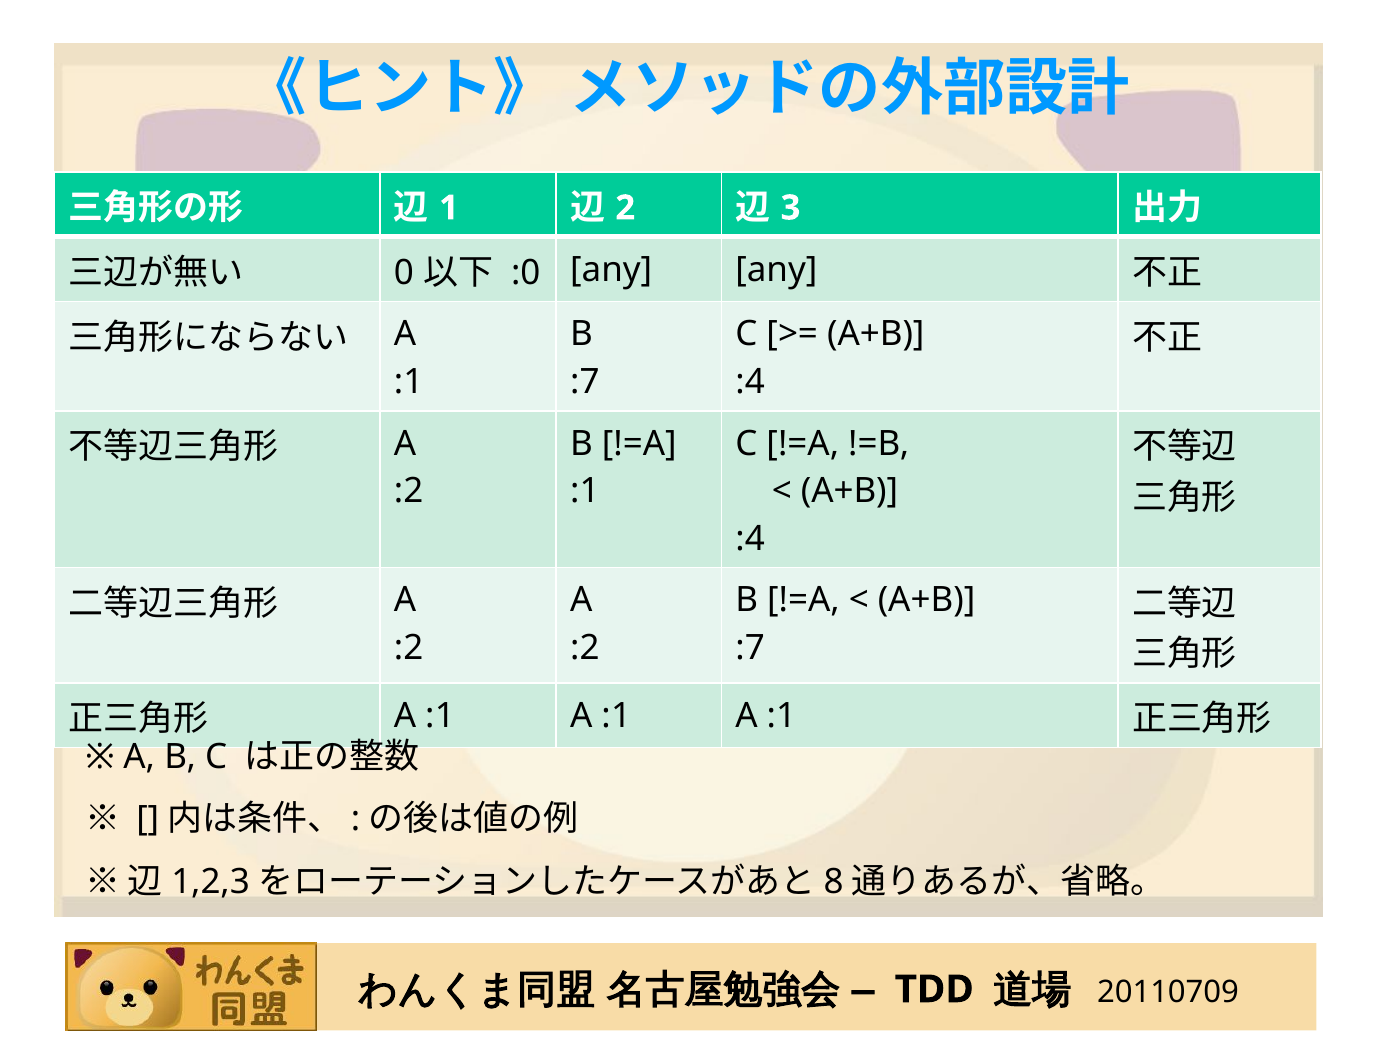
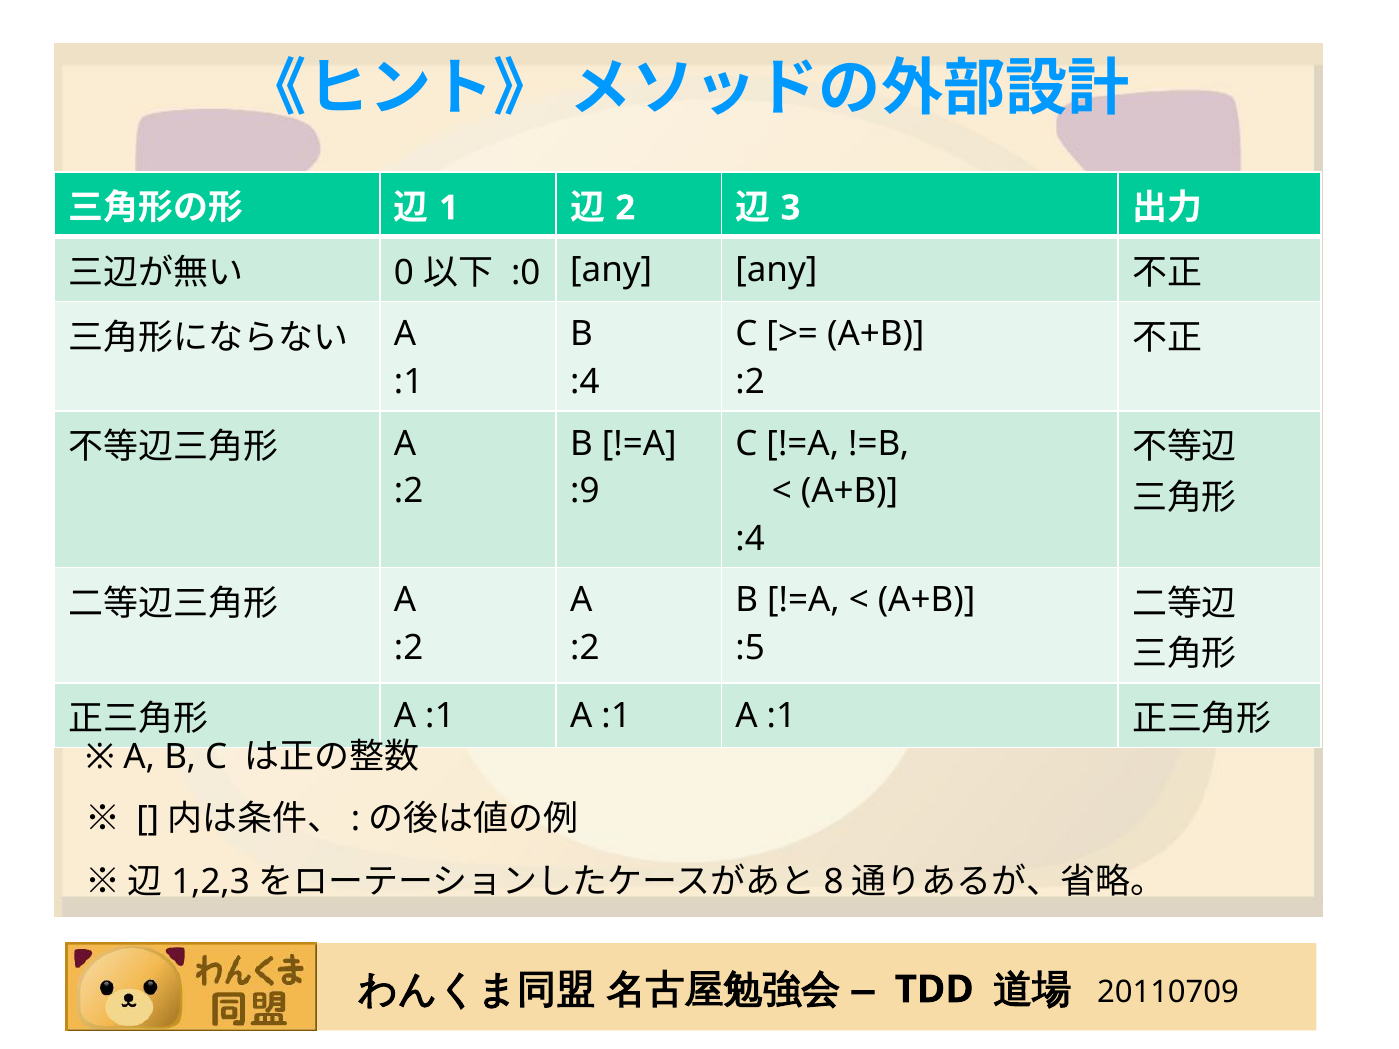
:7: :7 -> :4 (585, 382)
:4: :4 -> :2 (750, 382)
:1: :1 -> :9 (585, 491)
:7: :7 -> :5 (750, 648)
